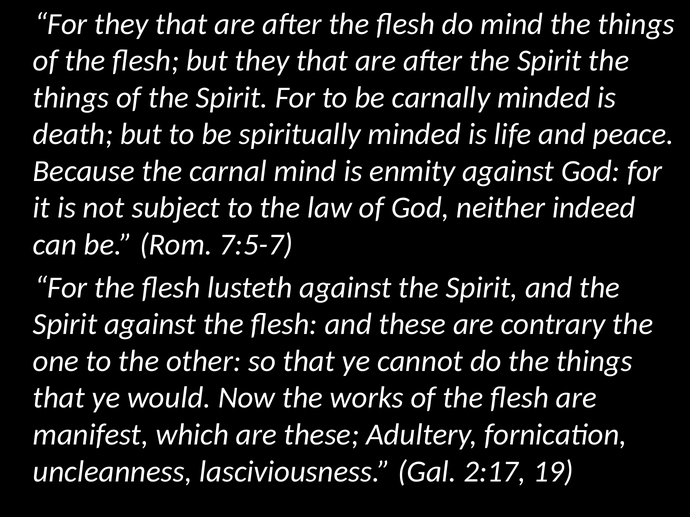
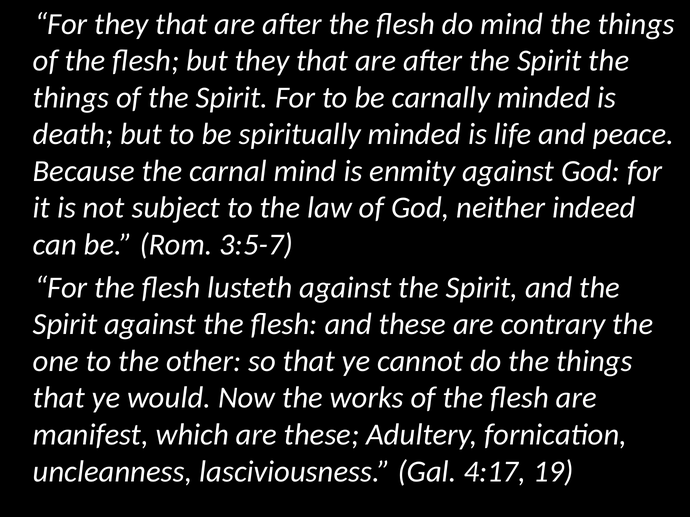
7:5-7: 7:5-7 -> 3:5-7 (256, 245)
2:17: 2:17 -> 4:17 (495, 472)
